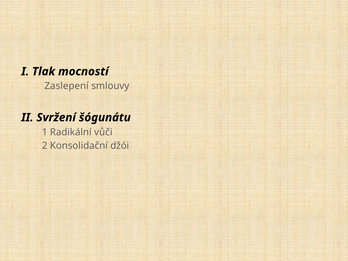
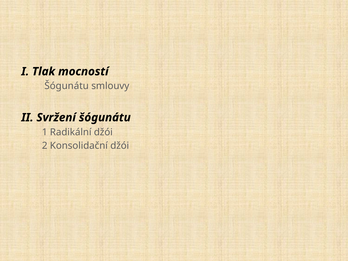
Zaslepení: Zaslepení -> Šógunátu (67, 86)
Radikální vůči: vůči -> džói (103, 132)
